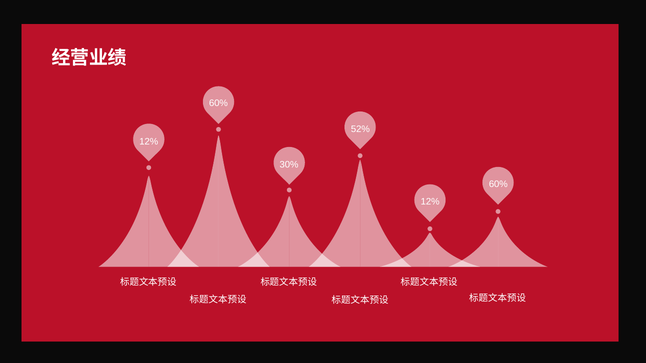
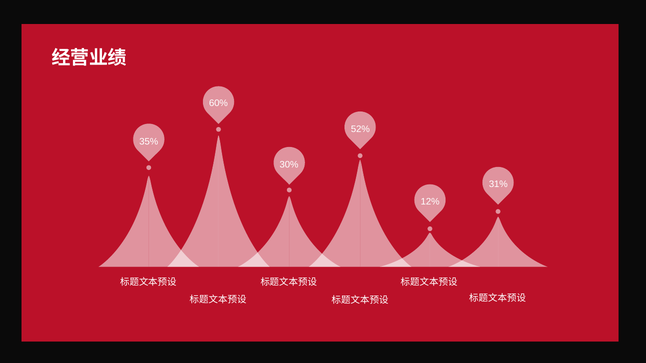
12%: 12% -> 35% (149, 142)
60%: 60% -> 31% (498, 184)
